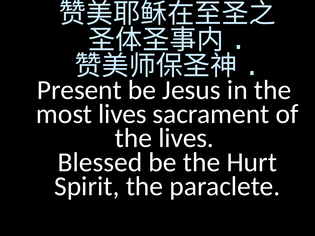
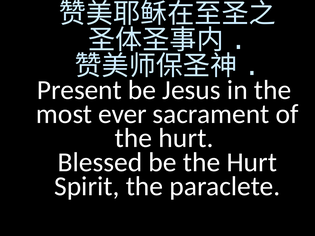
most lives: lives -> ever (122, 114)
lives: lives -> hurt (186, 138)
